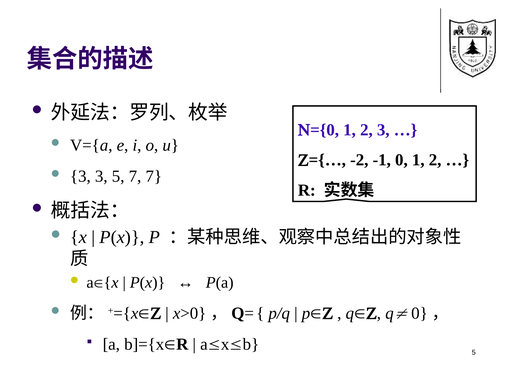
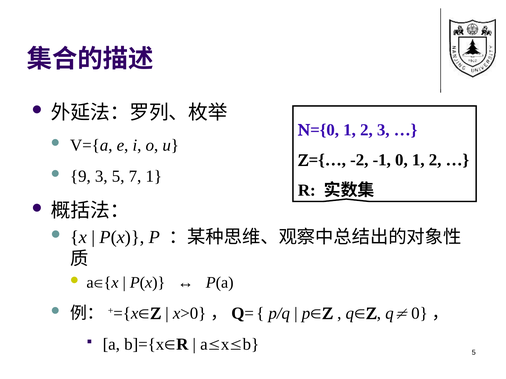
3: 3 -> 9 (80, 176)
7 7: 7 -> 1 (154, 176)
